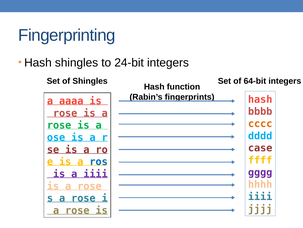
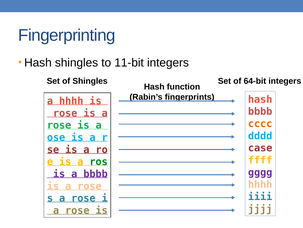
24-bit: 24-bit -> 11-bit (129, 62)
a aaaa: aaaa -> hhhh (71, 101)
ros colour: blue -> green (99, 161)
a iiii: iiii -> bbbb (96, 173)
